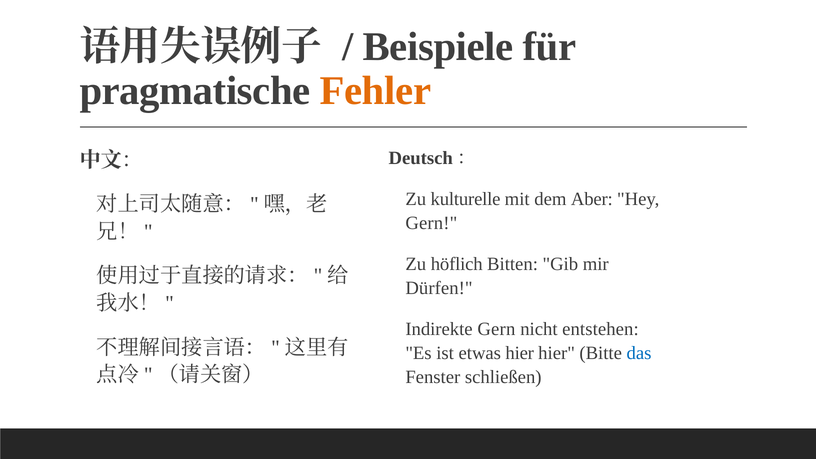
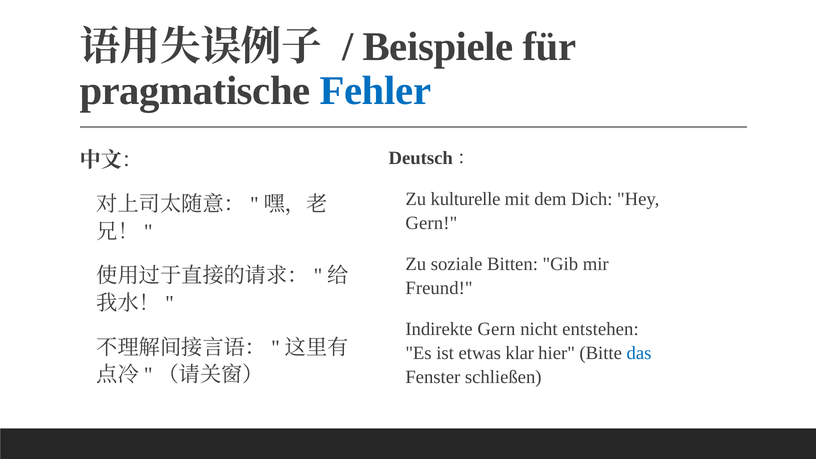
Fehler colour: orange -> blue (375, 91)
Aber: Aber -> Dich (592, 199)
höflich: höflich -> soziale (457, 264)
Dürfen: Dürfen -> Freund (439, 288)
etwas hier: hier -> klar (520, 353)
